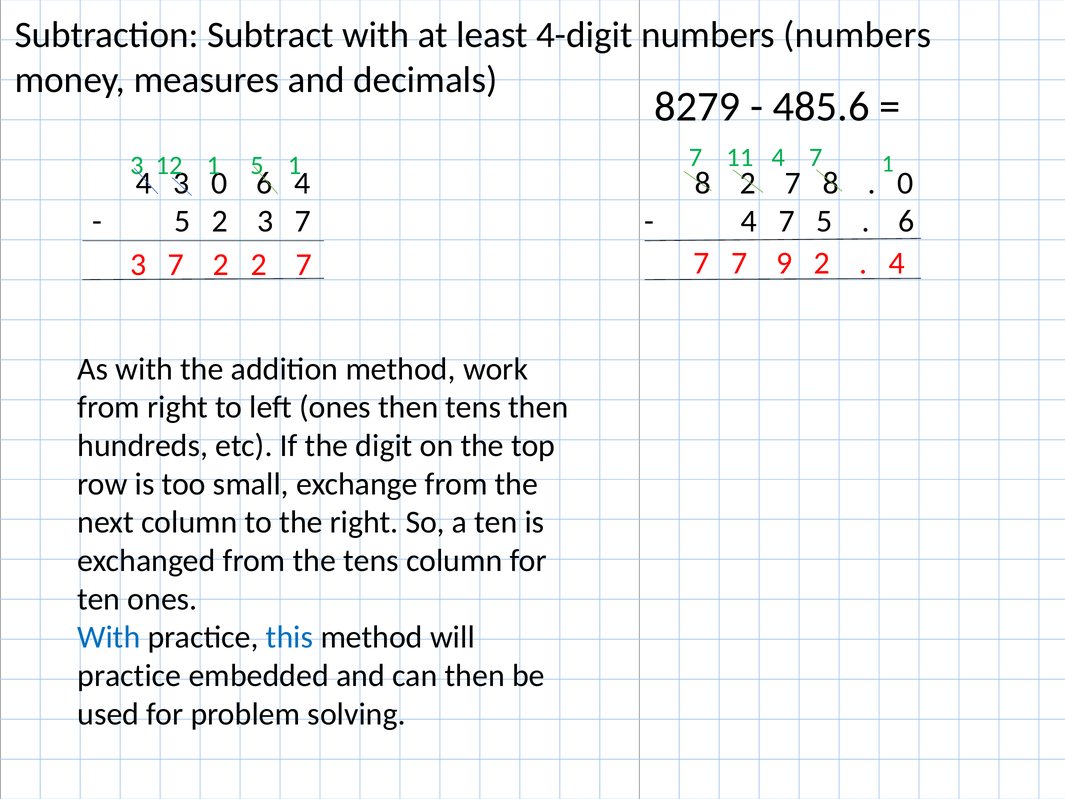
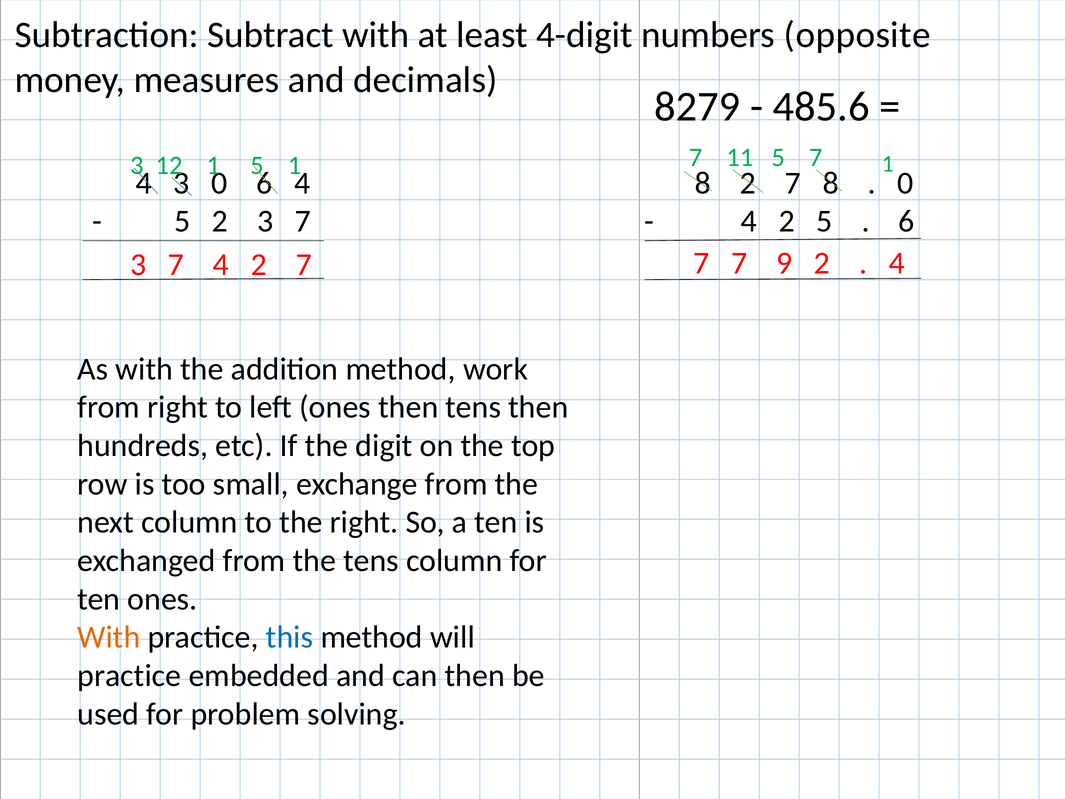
numbers numbers: numbers -> opposite (857, 35)
11 4: 4 -> 5 (778, 157)
7: 7 -> 2 (787, 221)
7 2: 2 -> 4 (221, 264)
With colour: blue -> orange (109, 637)
